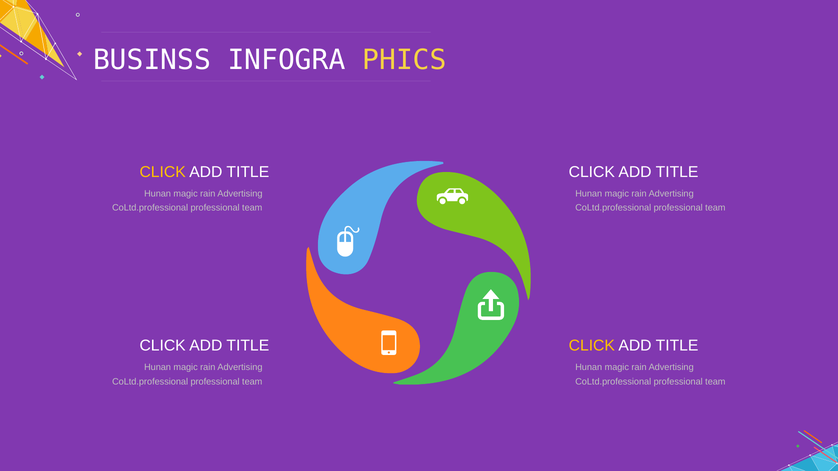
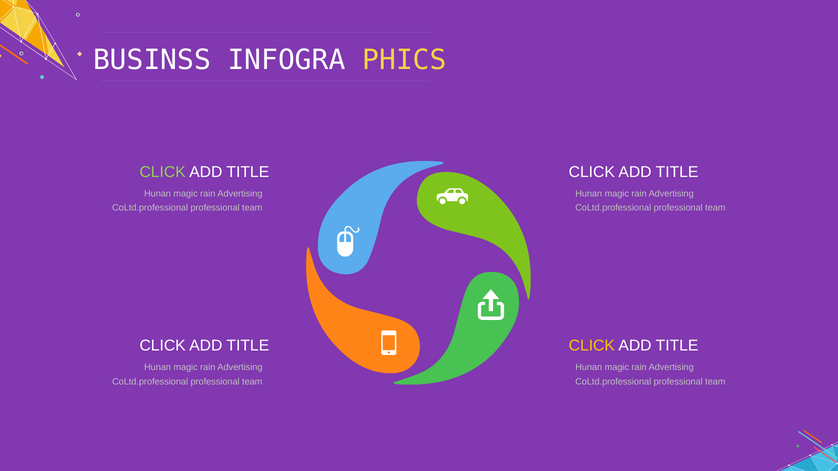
CLICK colour: yellow -> light green (163, 172)
